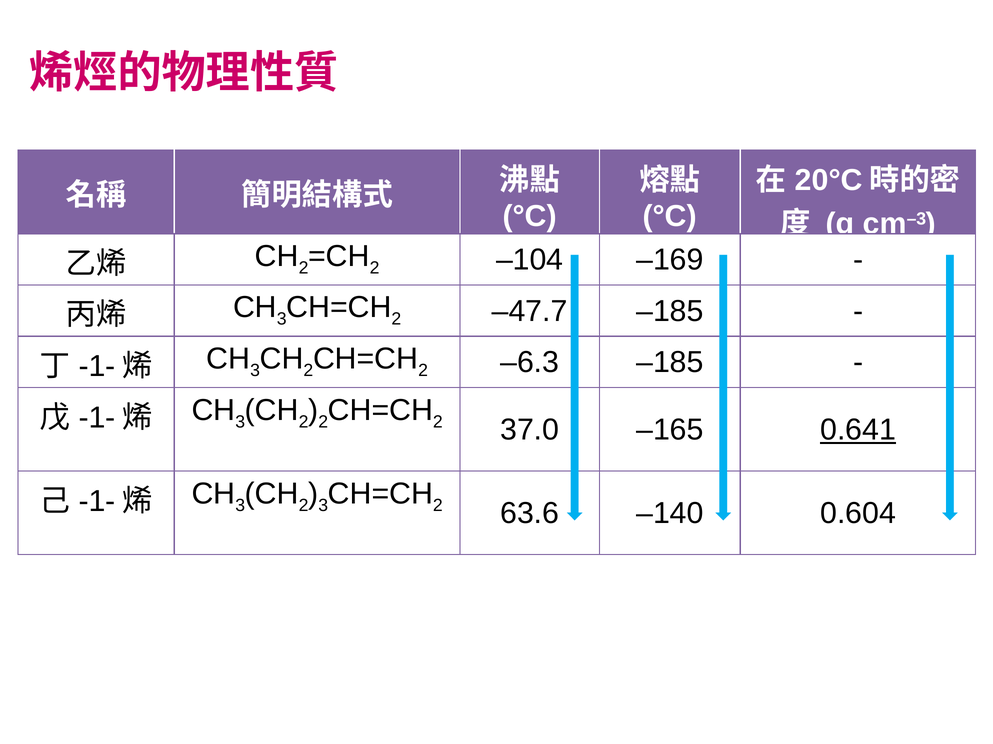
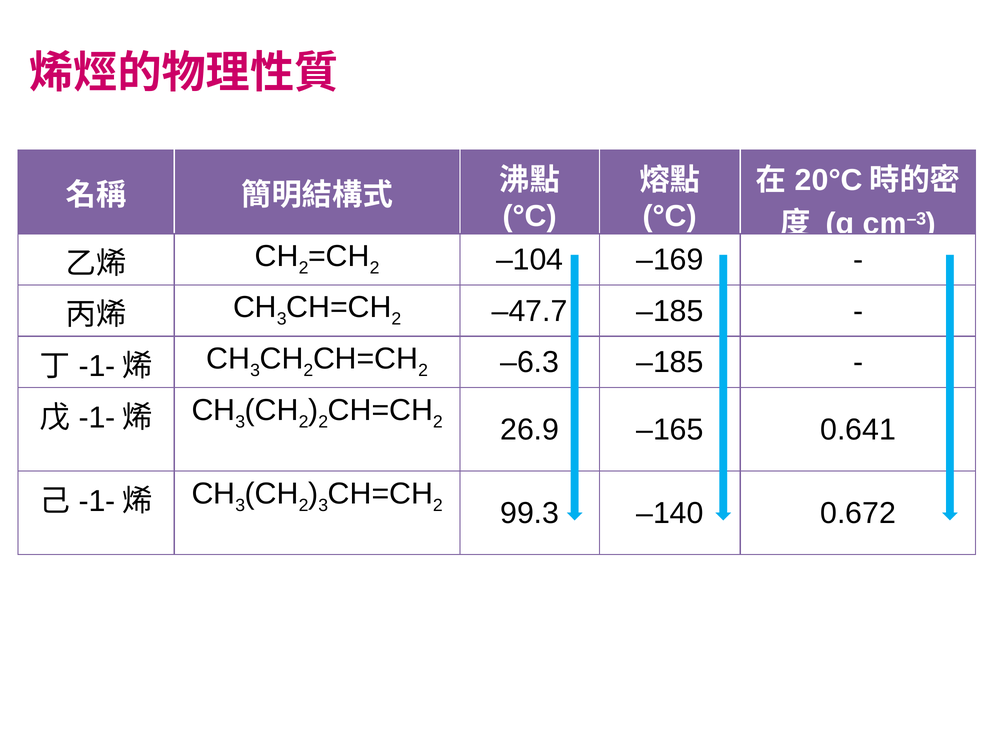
37.0: 37.0 -> 26.9 (530, 430)
0.641 underline: present -> none (858, 430)
63.6: 63.6 -> 99.3 (530, 514)
0.604: 0.604 -> 0.672 (858, 514)
